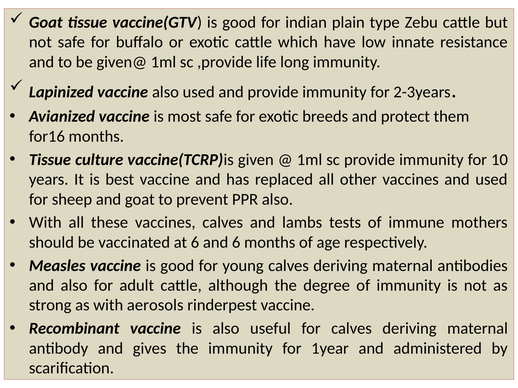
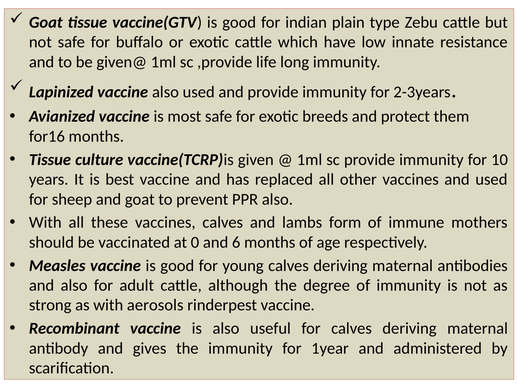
tests: tests -> form (345, 223)
at 6: 6 -> 0 (195, 243)
